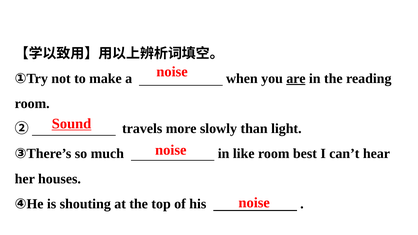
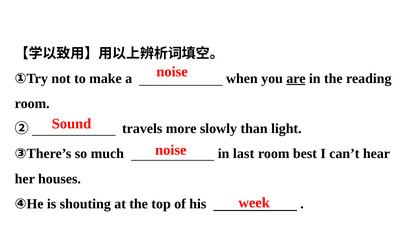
Sound underline: present -> none (72, 124)
like: like -> last (244, 154)
noise: noise -> week (254, 203)
